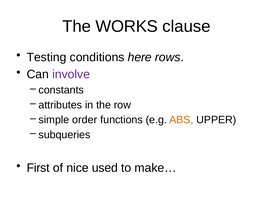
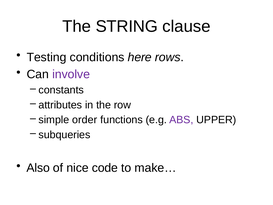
WORKS: WORKS -> STRING (127, 26)
ABS colour: orange -> purple (181, 120)
First: First -> Also (38, 168)
used: used -> code (105, 168)
